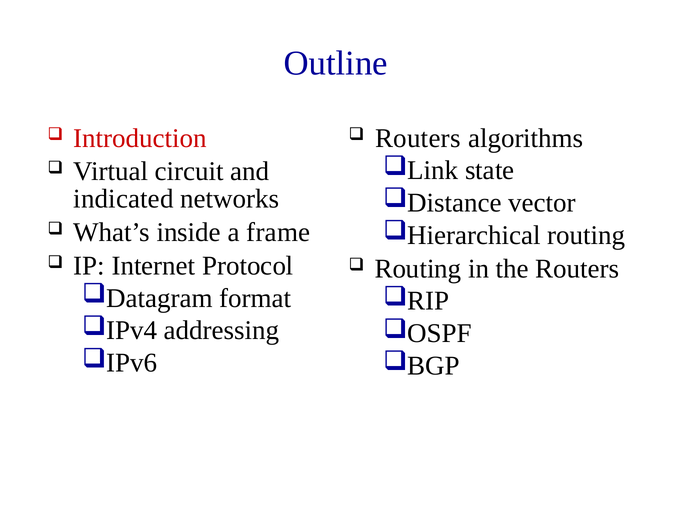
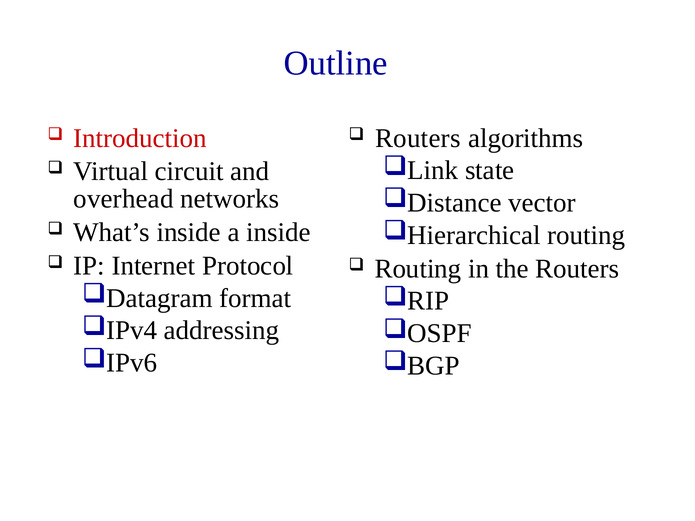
indicated: indicated -> overhead (124, 199)
a frame: frame -> inside (279, 232)
